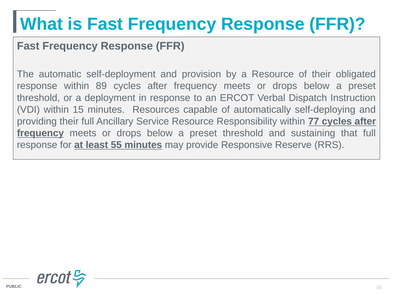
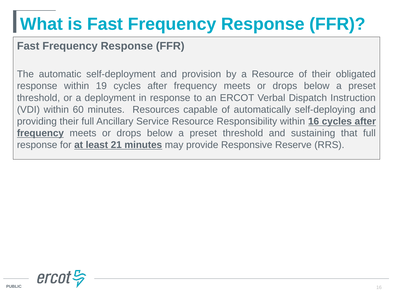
89: 89 -> 19 (101, 86)
15: 15 -> 60 (78, 109)
within 77: 77 -> 16 (314, 121)
55: 55 -> 21 (116, 145)
